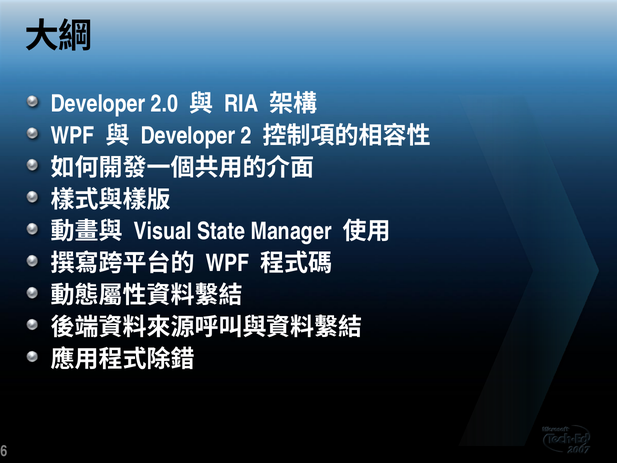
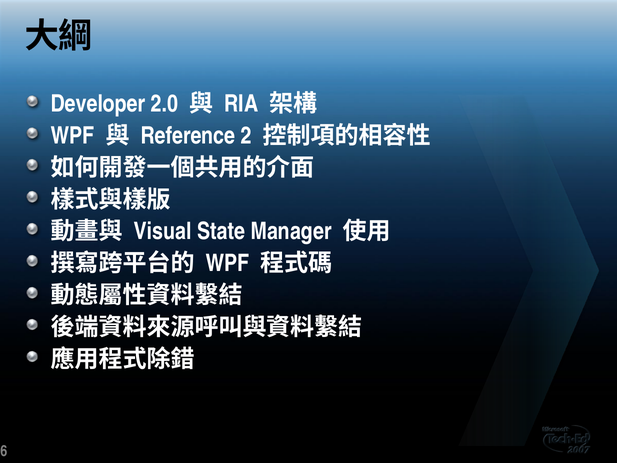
Developer: Developer -> Reference (188, 136)
